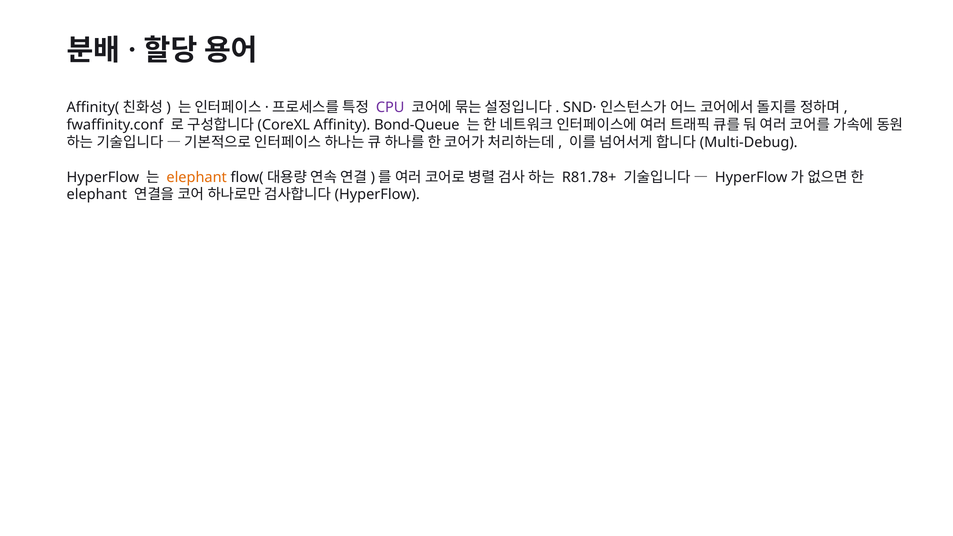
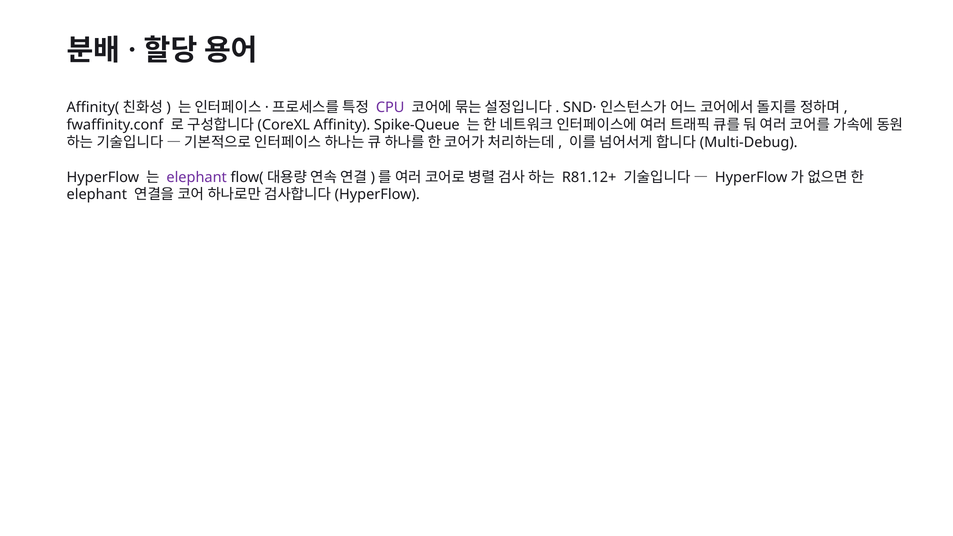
Bond-Queue: Bond-Queue -> Spike-Queue (417, 125)
elephant colour: orange -> purple (197, 177)
R81.78+: R81.78+ -> R81.12+ (589, 177)
